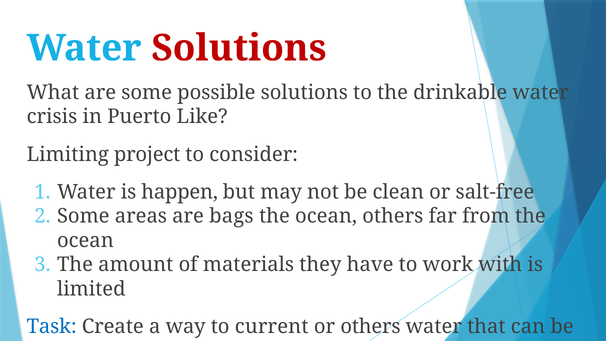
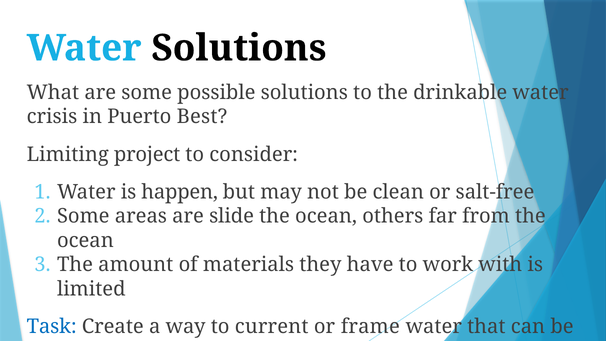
Solutions colour: red -> black (239, 48)
Like: Like -> Best (202, 117)
bags: bags -> slide (232, 216)
or others: others -> frame (370, 327)
